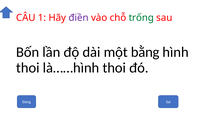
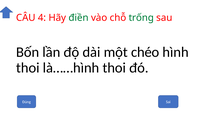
1: 1 -> 4 (42, 18)
điền colour: purple -> green (79, 18)
bằng: bằng -> chéo (145, 52)
